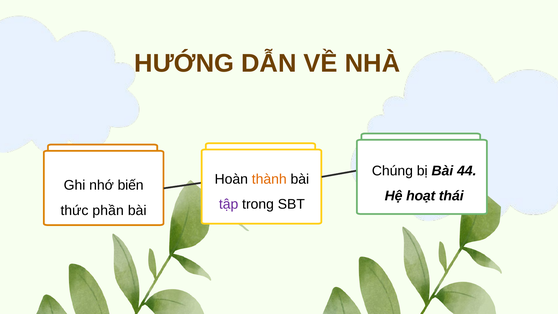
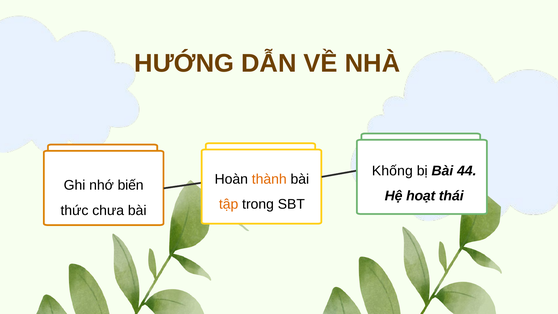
Chúng: Chúng -> Khống (392, 171)
tập colour: purple -> orange (229, 204)
phần: phần -> chưa (108, 210)
